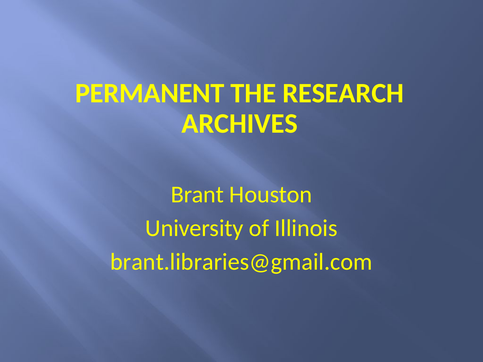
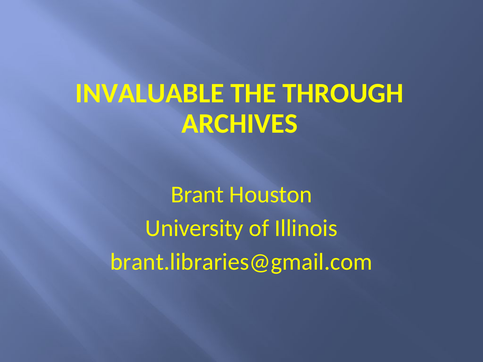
PERMANENT: PERMANENT -> INVALUABLE (150, 93)
RESEARCH: RESEARCH -> THROUGH (343, 93)
